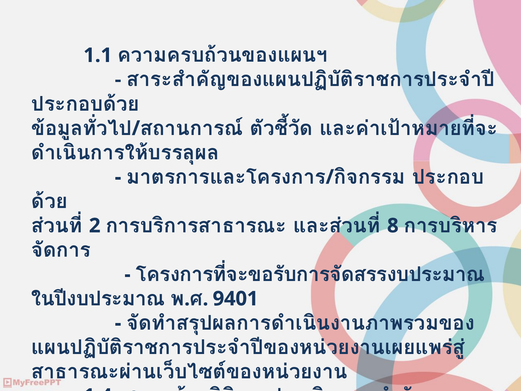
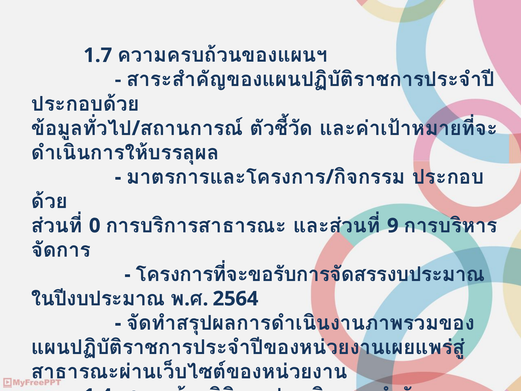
1.1: 1.1 -> 1.7 (98, 55)
2: 2 -> 0 (95, 226)
8: 8 -> 9 (393, 226)
9401: 9401 -> 2564 (236, 299)
